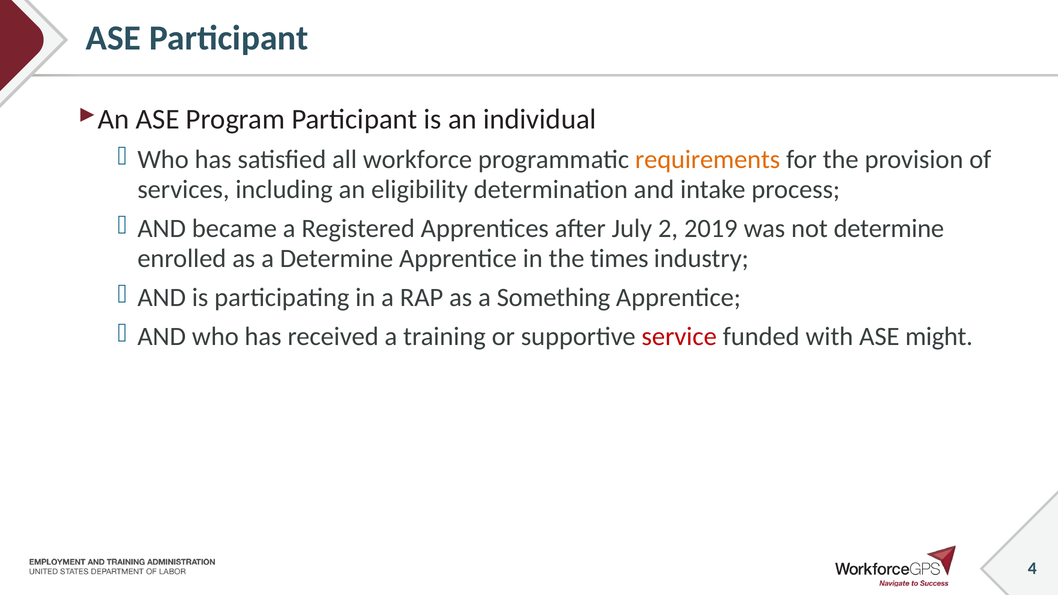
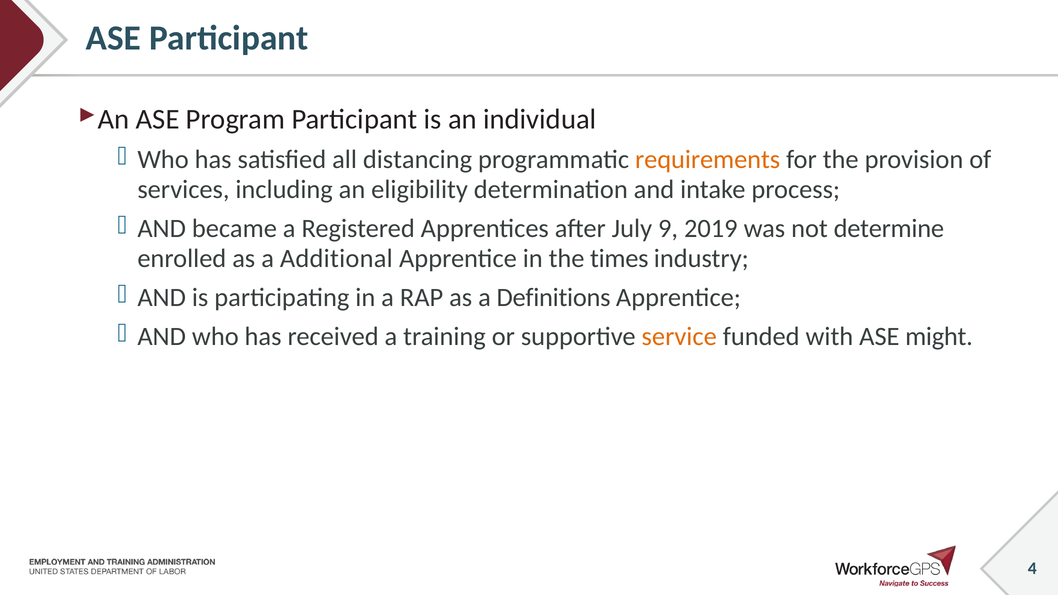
workforce: workforce -> distancing (417, 160)
2: 2 -> 9 (668, 229)
a Determine: Determine -> Additional (336, 259)
Something: Something -> Definitions (554, 298)
service colour: red -> orange (679, 337)
